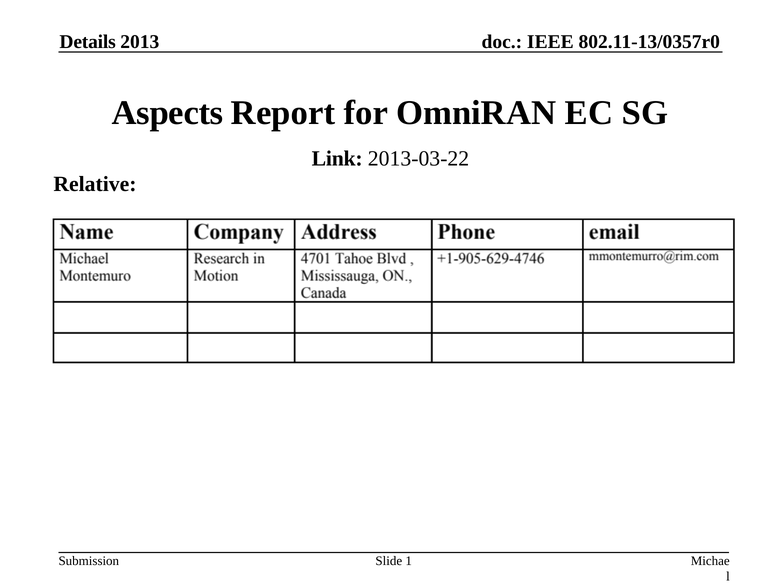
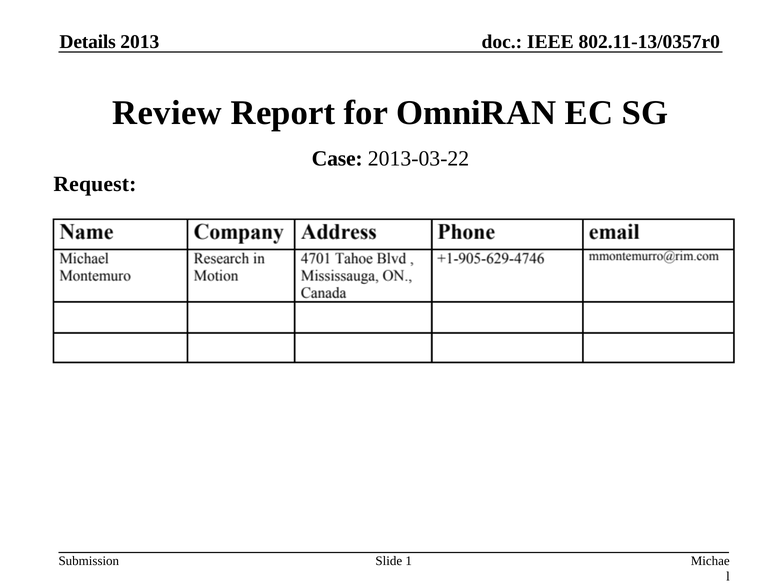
Aspects: Aspects -> Review (167, 113)
Link: Link -> Case (337, 159)
Relative: Relative -> Request (95, 184)
